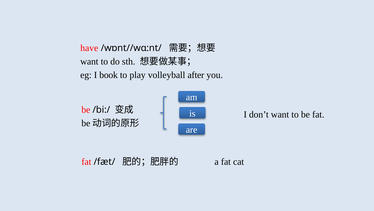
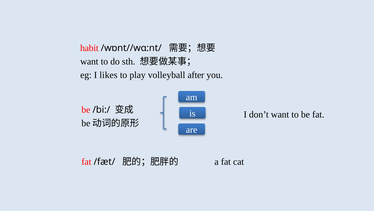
have: have -> habit (89, 48)
book: book -> likes (108, 75)
